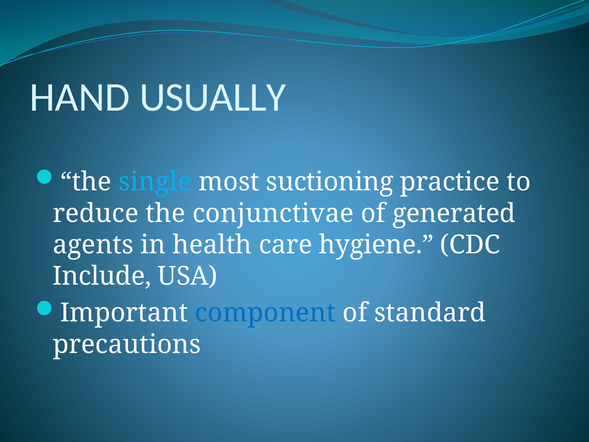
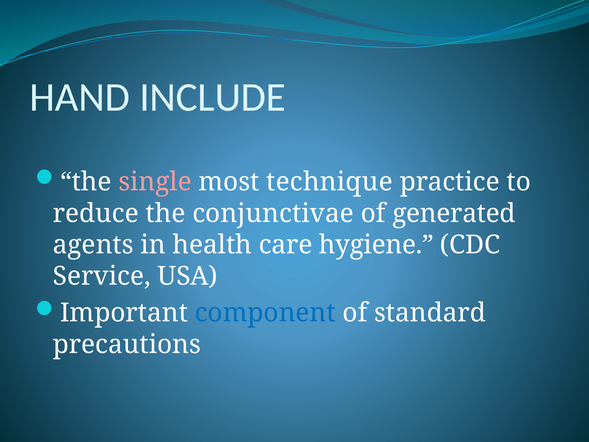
USUALLY: USUALLY -> INCLUDE (213, 97)
single colour: light blue -> pink (155, 182)
suctioning: suctioning -> technique (329, 182)
Include: Include -> Service (102, 276)
